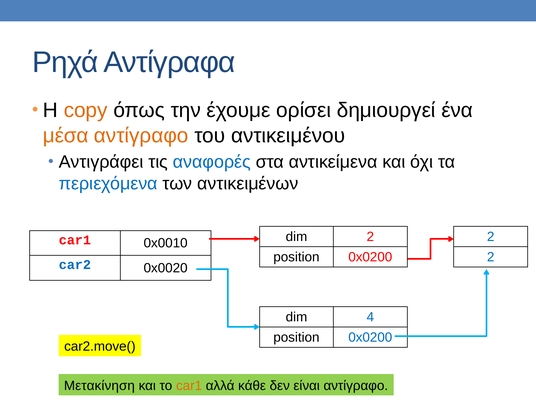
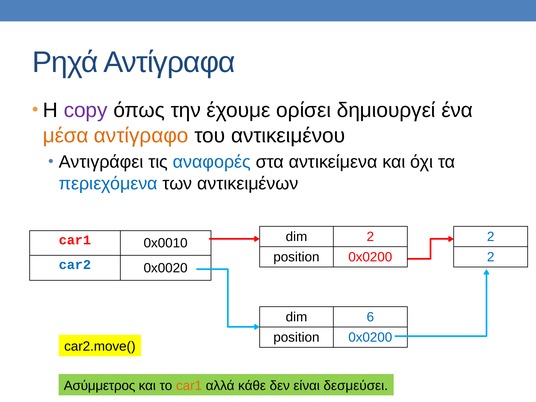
copy colour: orange -> purple (86, 110)
4: 4 -> 6 (370, 317)
Μετακίνηση: Μετακίνηση -> Ασύμμετρος (100, 386)
είναι αντίγραφο: αντίγραφο -> δεσμεύσει (356, 386)
